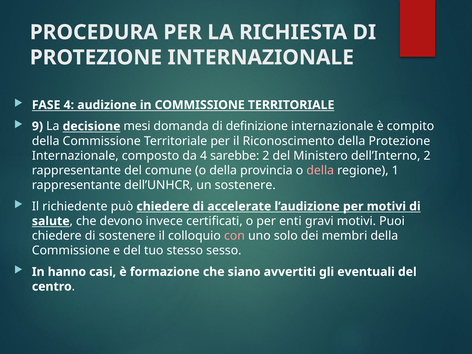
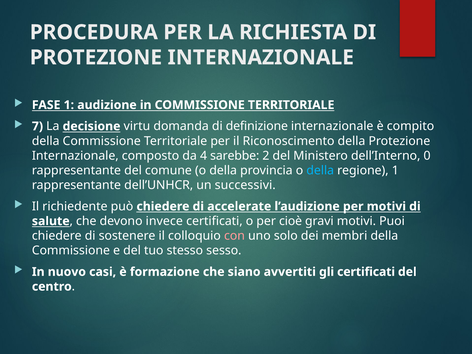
FASE 4: 4 -> 1 (69, 105)
9: 9 -> 7 (37, 126)
mesi: mesi -> virtu (137, 126)
dell’Interno 2: 2 -> 0 (427, 156)
della colour: pink -> light blue (320, 170)
un sostenere: sostenere -> successivi (245, 185)
enti: enti -> cioè (291, 221)
hanno: hanno -> nuovo (67, 272)
gli eventuali: eventuali -> certificati (366, 272)
